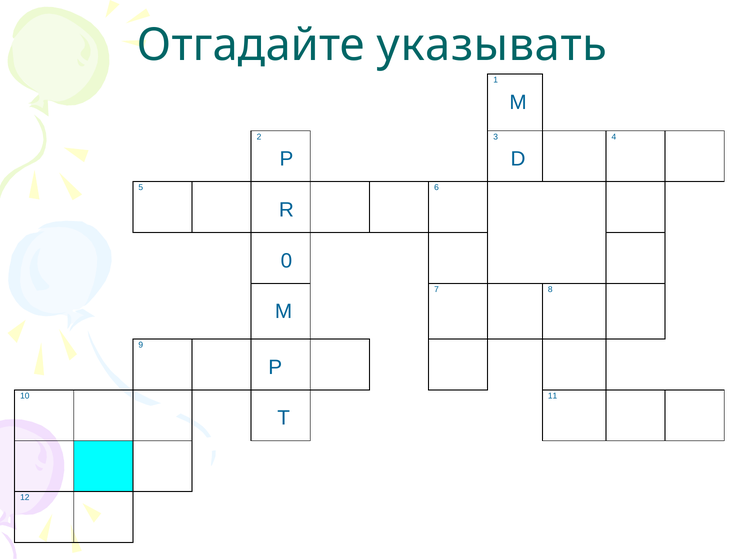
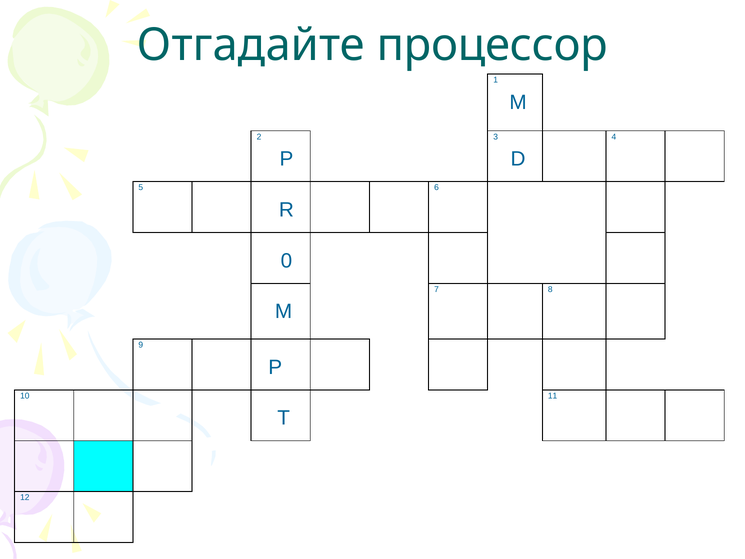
указывать: указывать -> процессор (492, 45)
